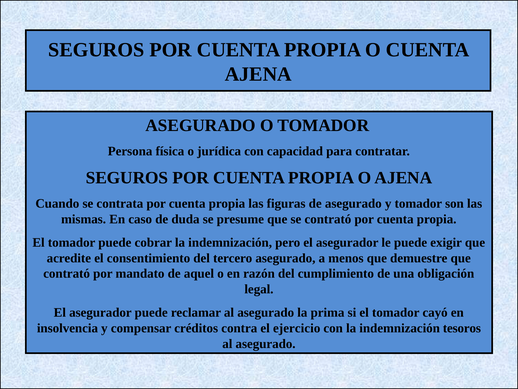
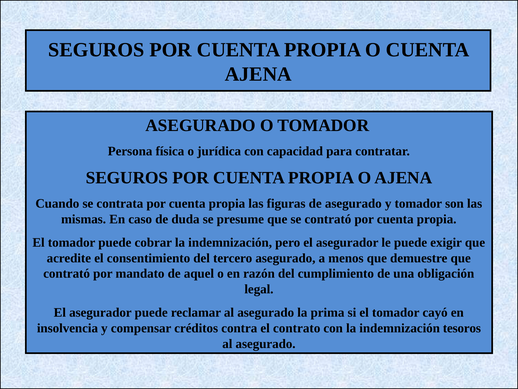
ejercicio: ejercicio -> contrato (297, 328)
